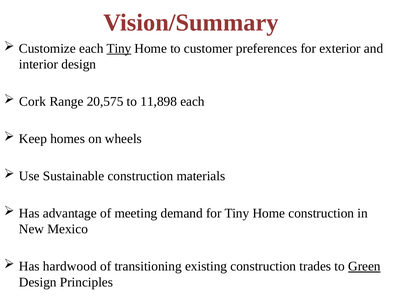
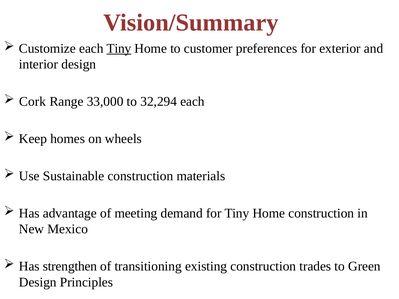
20,575: 20,575 -> 33,000 (105, 102)
11,898: 11,898 -> 32,294 (159, 102)
hardwood: hardwood -> strengthen (70, 266)
Green underline: present -> none (364, 266)
